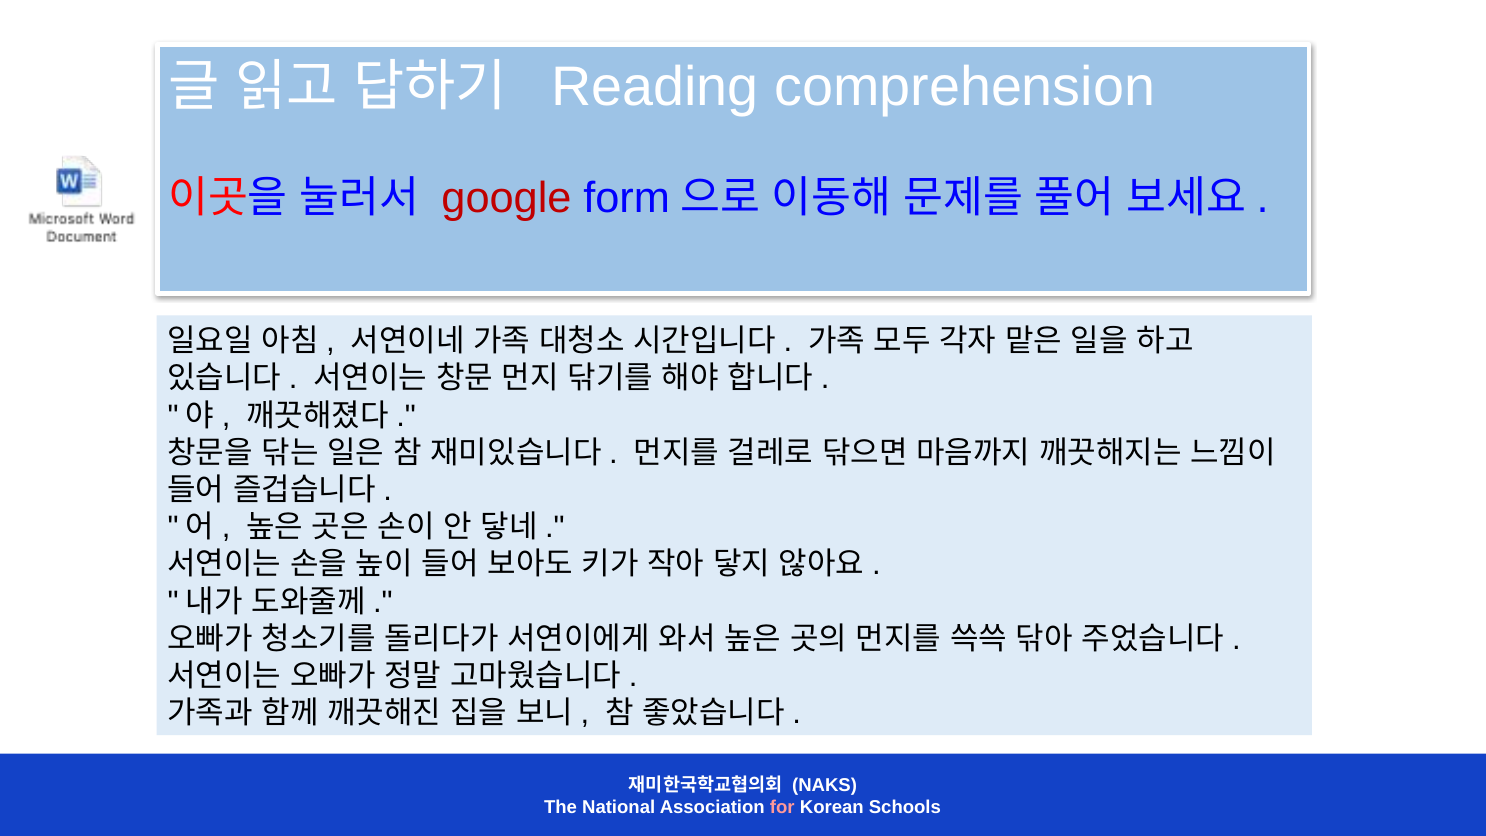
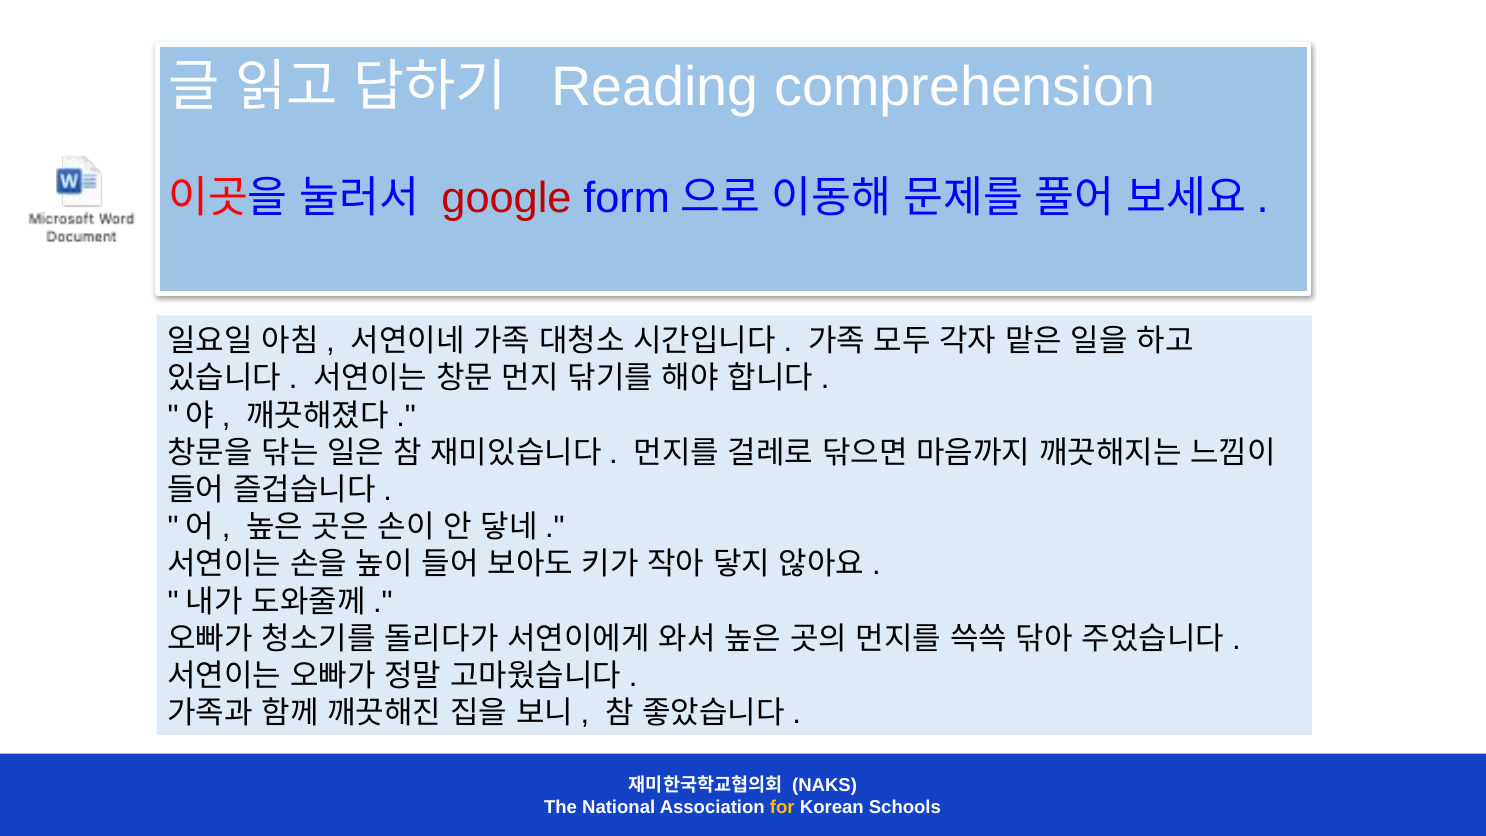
for colour: pink -> yellow (782, 807)
